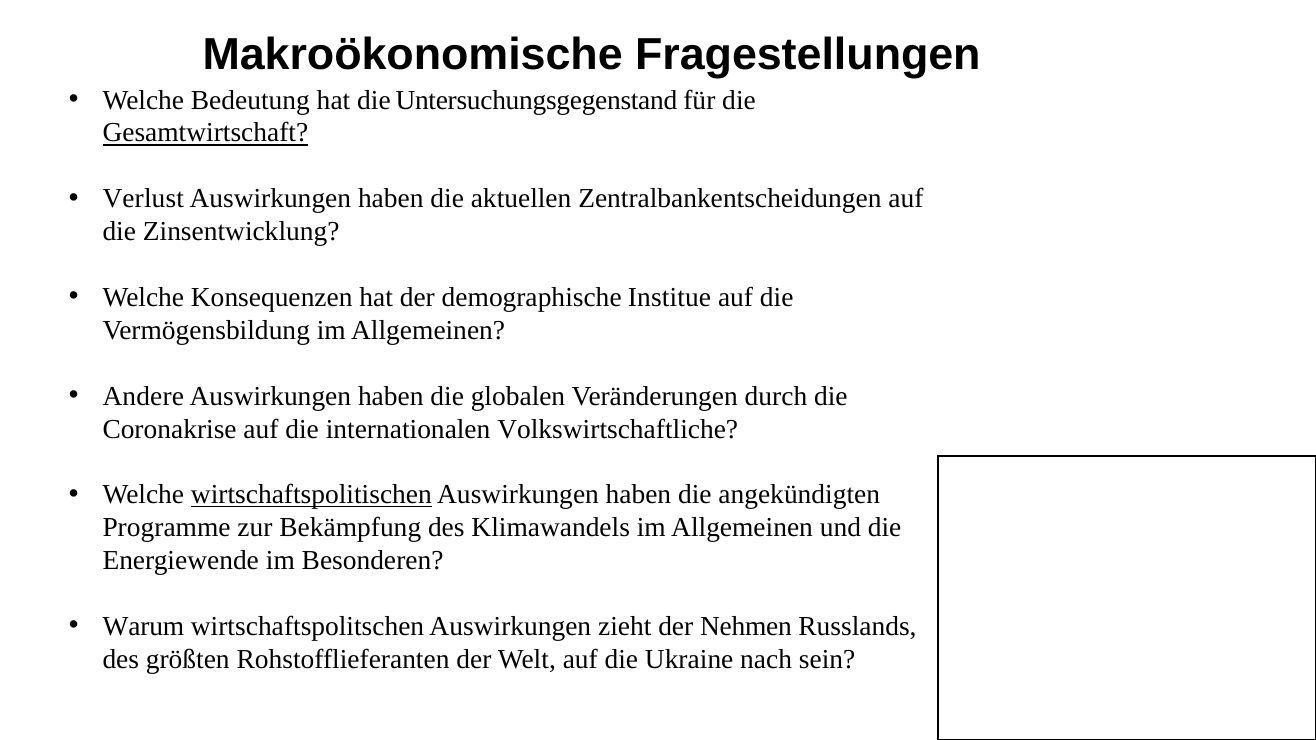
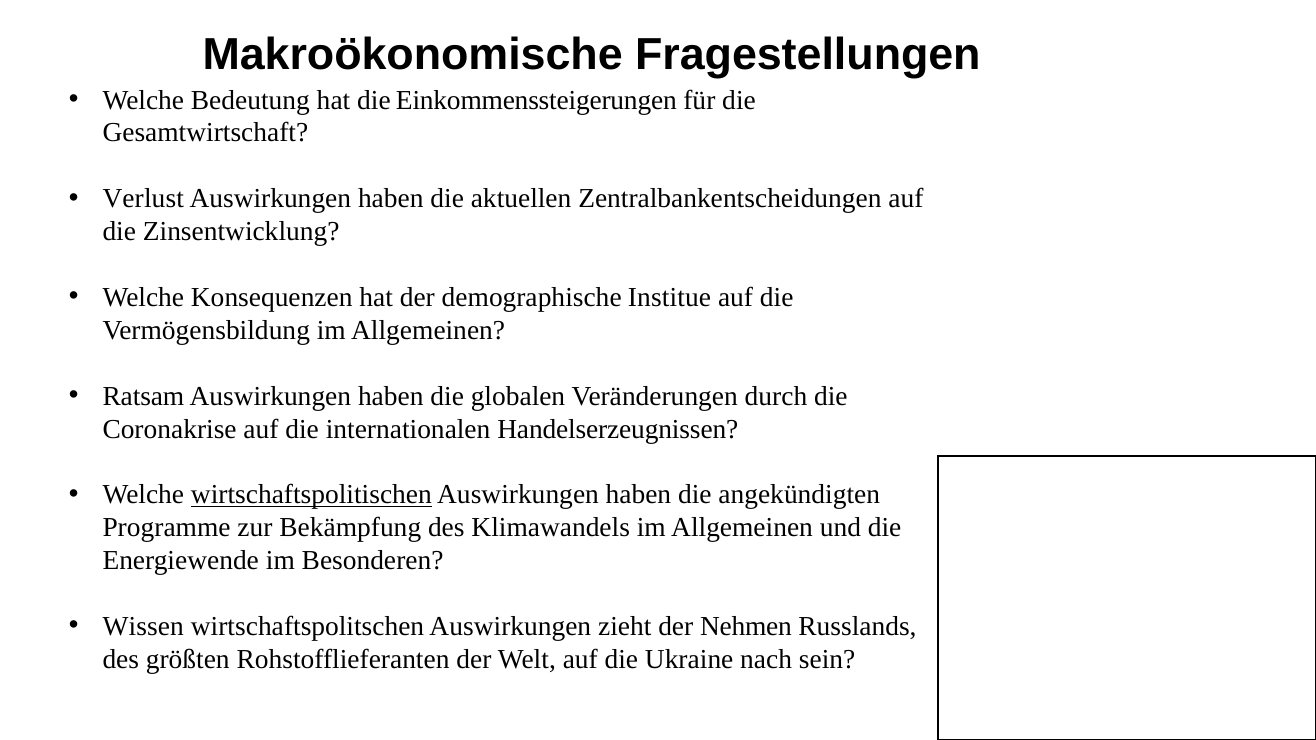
Untersuchungsgegenstand: Untersuchungsgegenstand -> Einkommenssteigerungen (536, 100)
Gesamtwirtschaft underline: present -> none (205, 133)
Andere: Andere -> Ratsam (143, 396)
Volkswirtschaftliche: Volkswirtschaftliche -> Handelserzeugnissen (618, 429)
Warum: Warum -> Wissen (143, 627)
